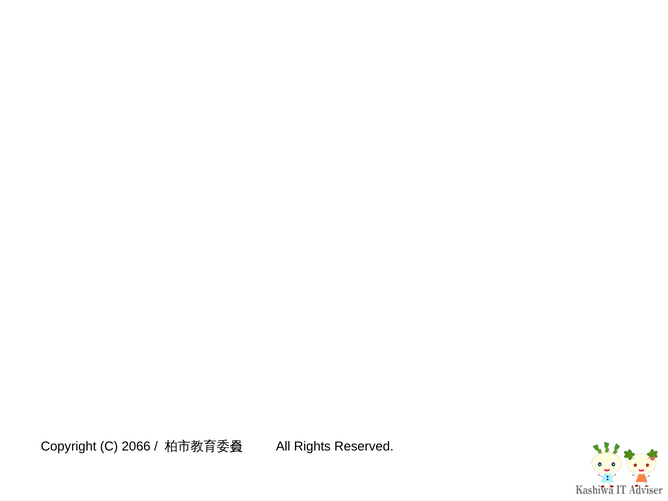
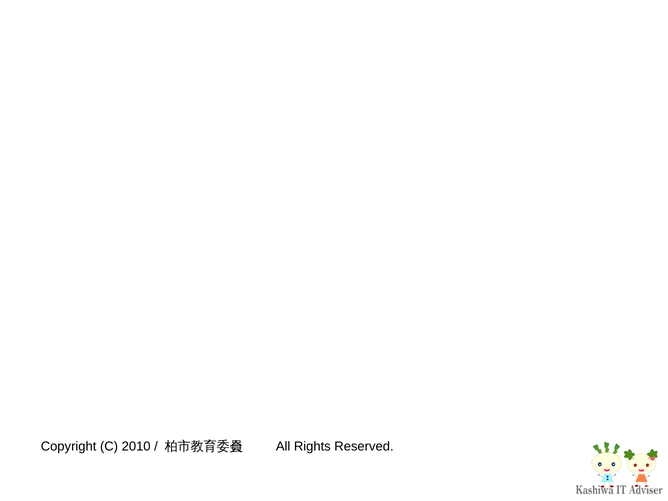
2066: 2066 -> 2010 (136, 447)
